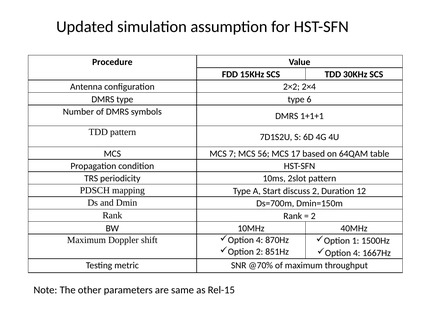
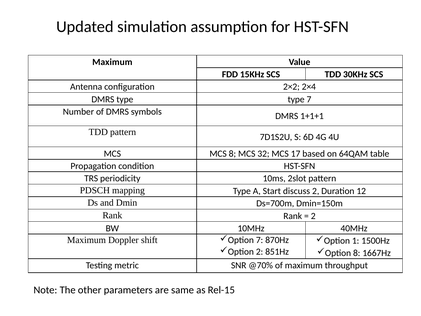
Procedure: Procedure -> Maximum (112, 62)
type 6: 6 -> 7 (309, 99)
MCS 7: 7 -> 8 (232, 154)
56: 56 -> 32 (263, 154)
4: 4 -> 7 (260, 240)
4: 4 -> 8 (357, 253)
